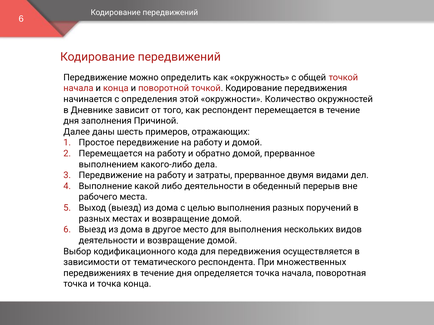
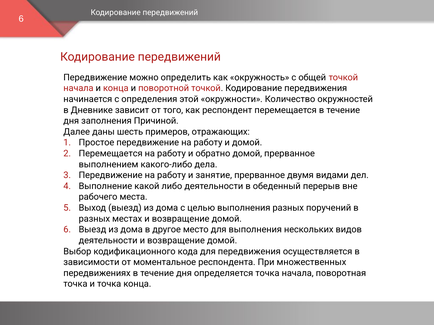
затраты: затраты -> занятие (214, 175)
тематического: тематического -> моментальное (165, 263)
